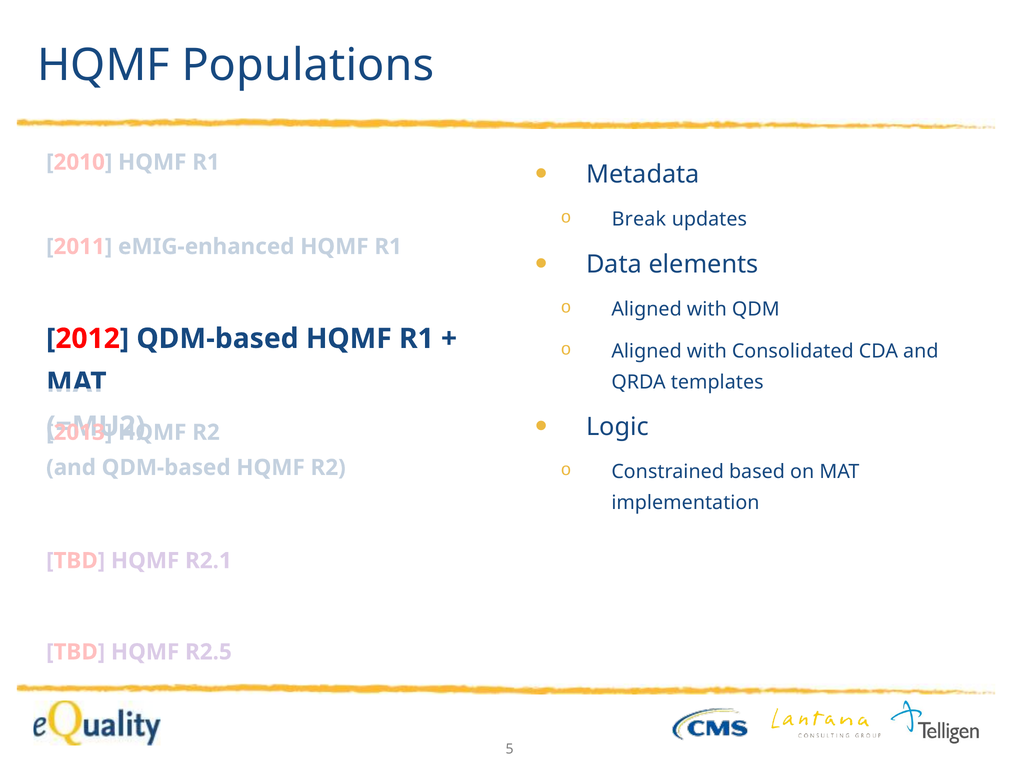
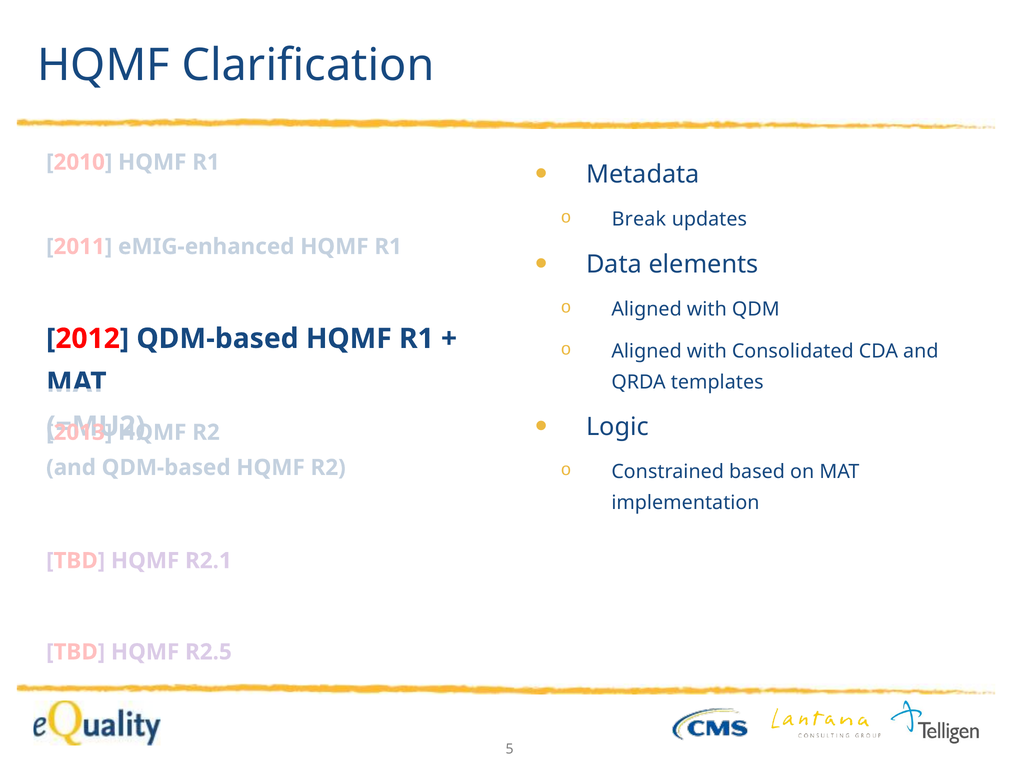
Populations: Populations -> Clarification (308, 65)
